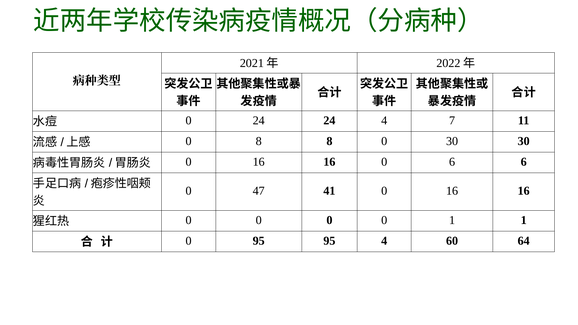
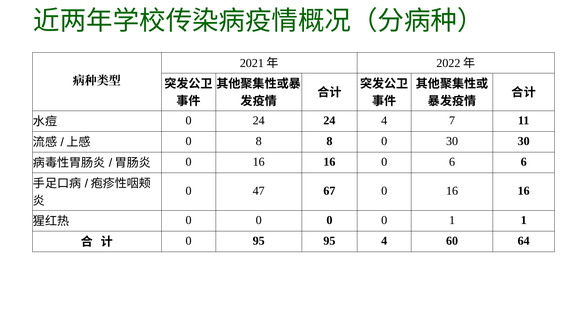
41: 41 -> 67 (329, 191)
